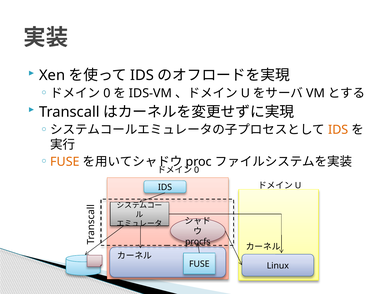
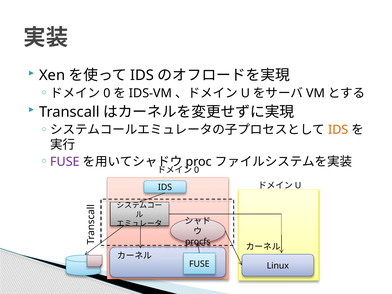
FUSE colour: orange -> purple (65, 162)
